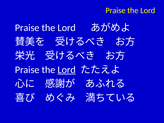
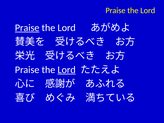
Praise underline: none -> present (27, 28)
